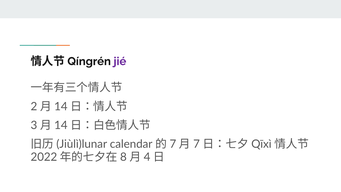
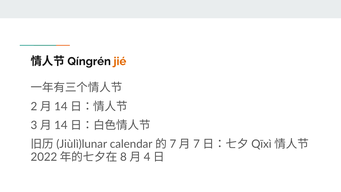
jié colour: purple -> orange (120, 61)
